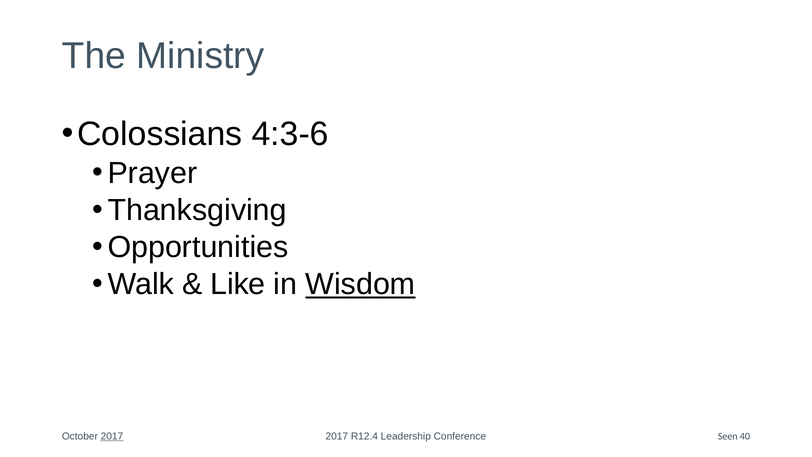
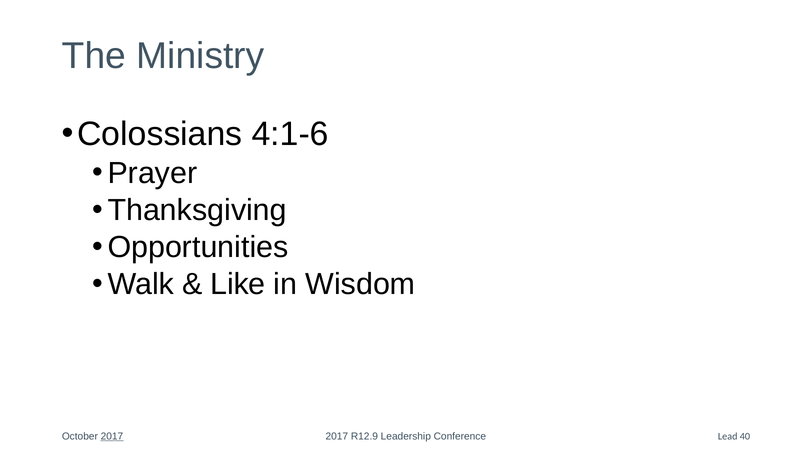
4:3-6: 4:3-6 -> 4:1-6 (290, 134)
Wisdom underline: present -> none (360, 284)
R12.4: R12.4 -> R12.9 (364, 436)
Seen: Seen -> Lead (728, 436)
